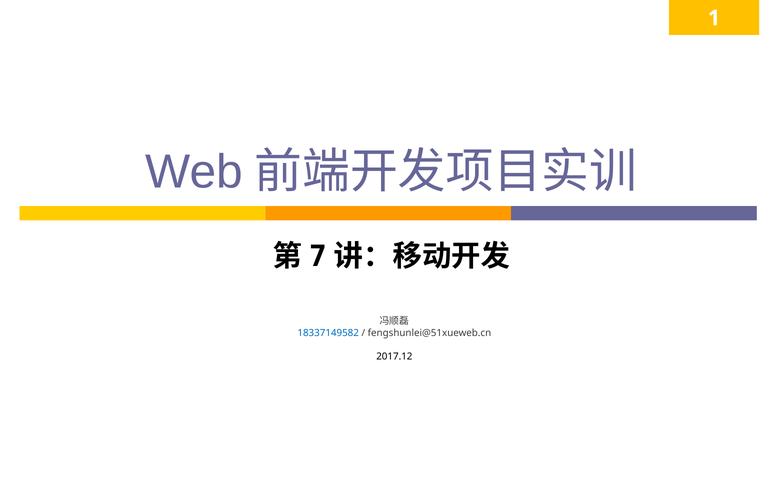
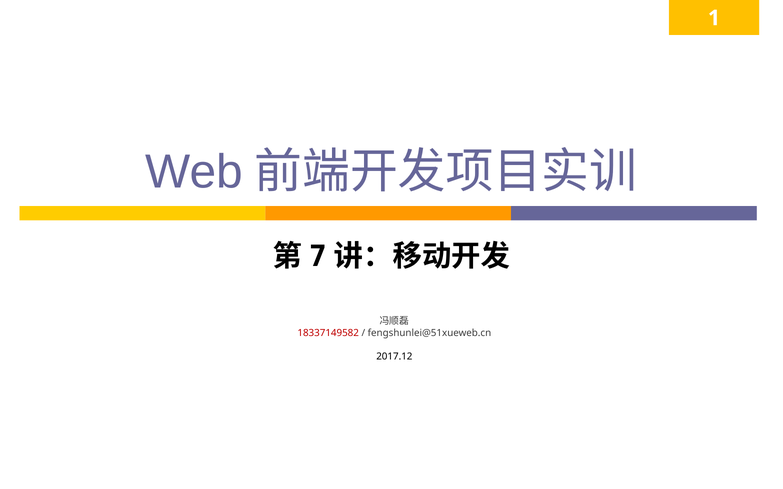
18337149582 colour: blue -> red (328, 333)
